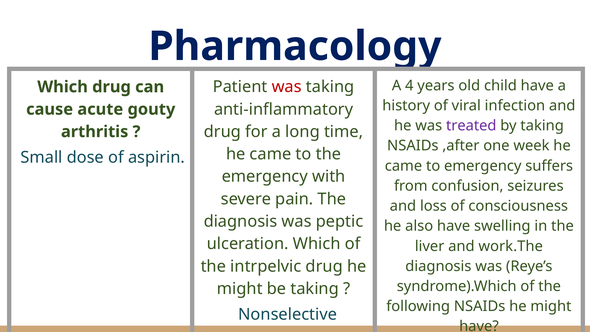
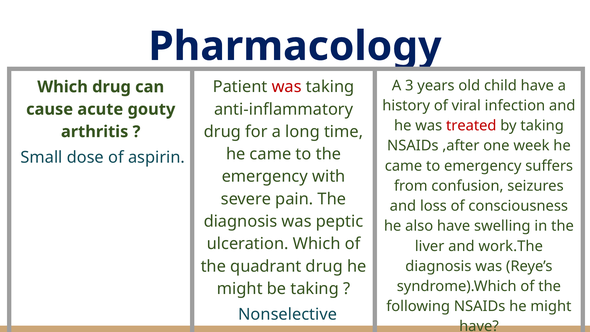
4: 4 -> 3 (409, 86)
treated colour: purple -> red (471, 126)
intrpelvic: intrpelvic -> quadrant (266, 266)
